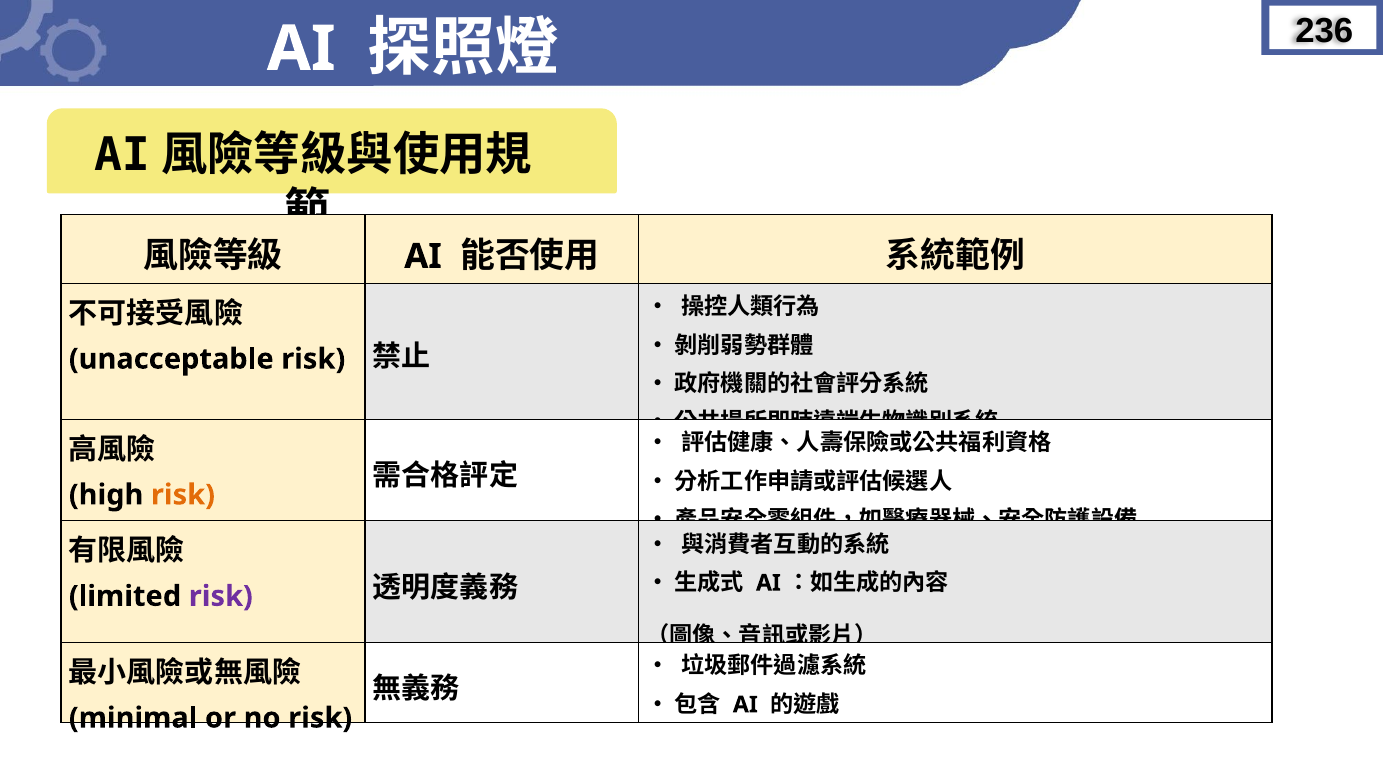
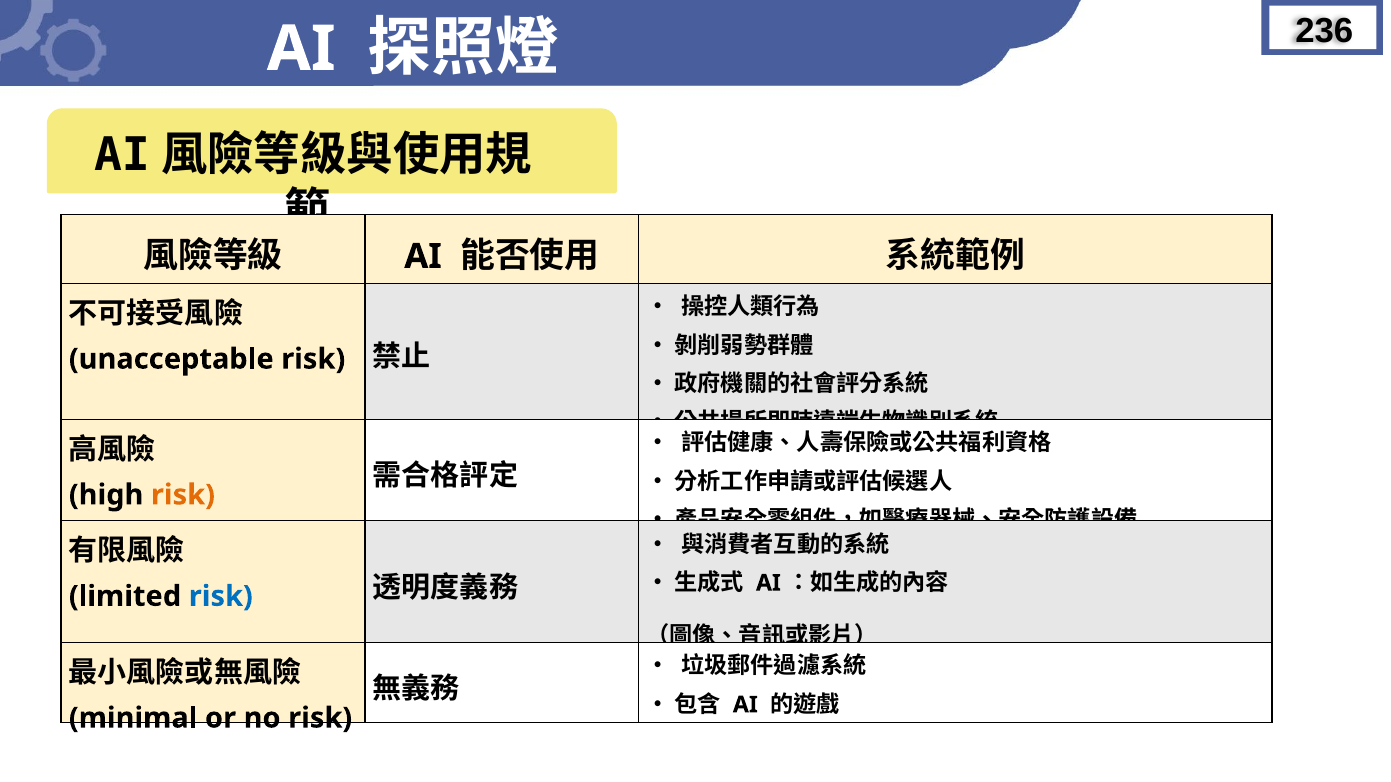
risk colour: purple -> blue (221, 597)
